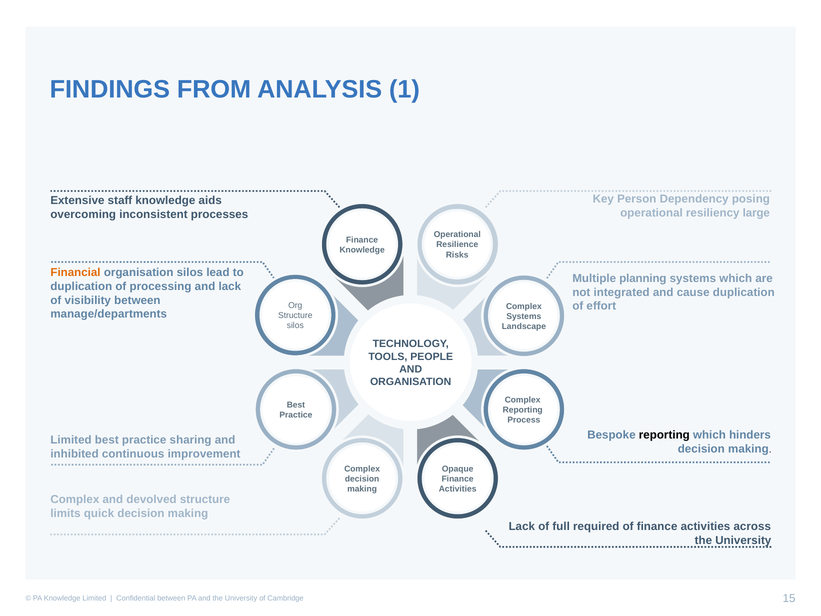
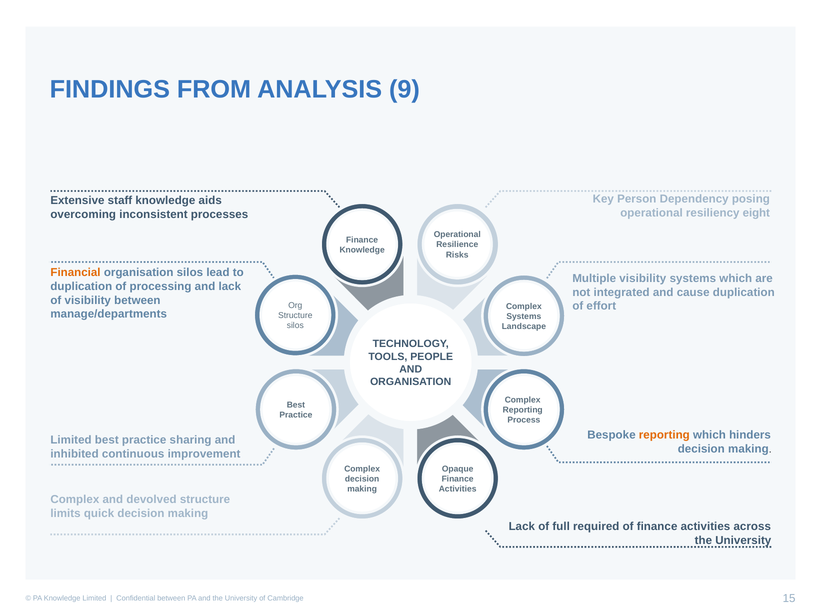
1: 1 -> 9 (404, 89)
large: large -> eight (756, 213)
Multiple planning: planning -> visibility (643, 278)
reporting colour: black -> orange (664, 435)
